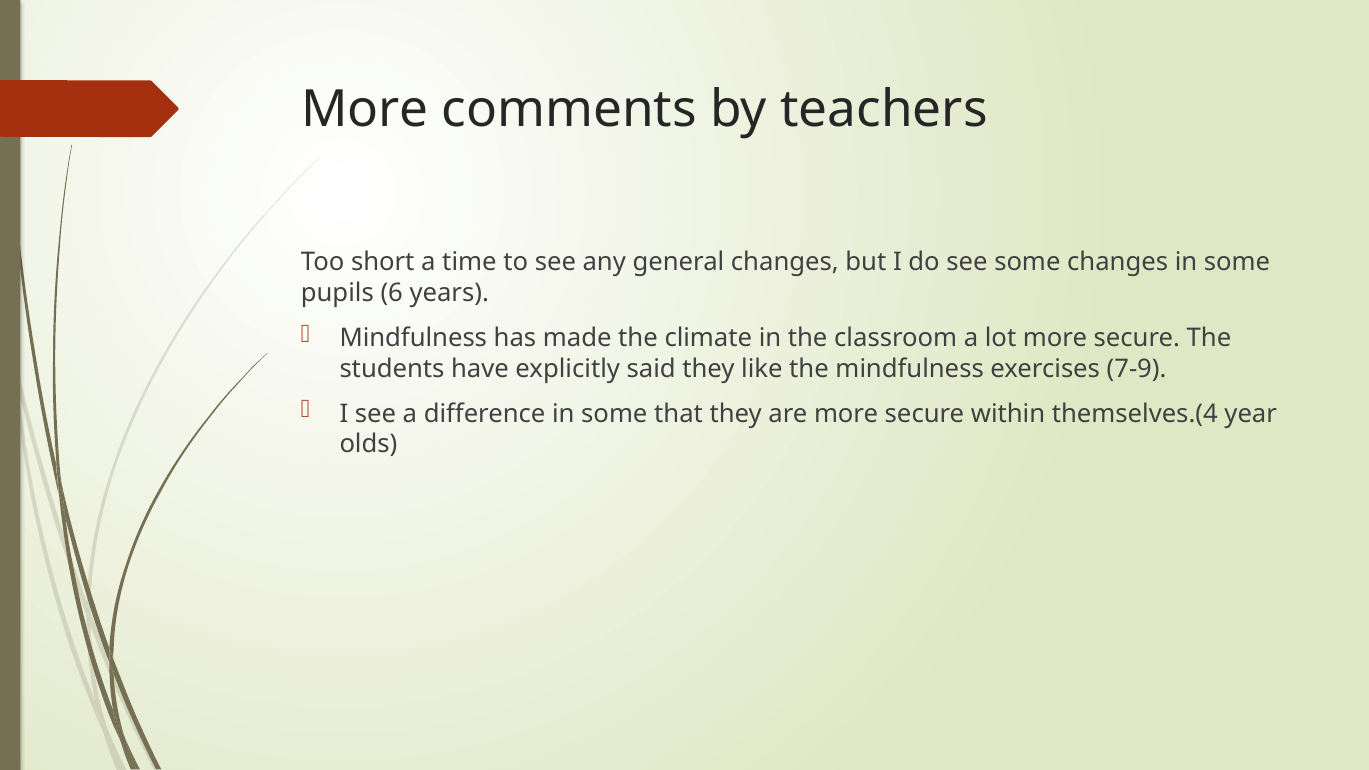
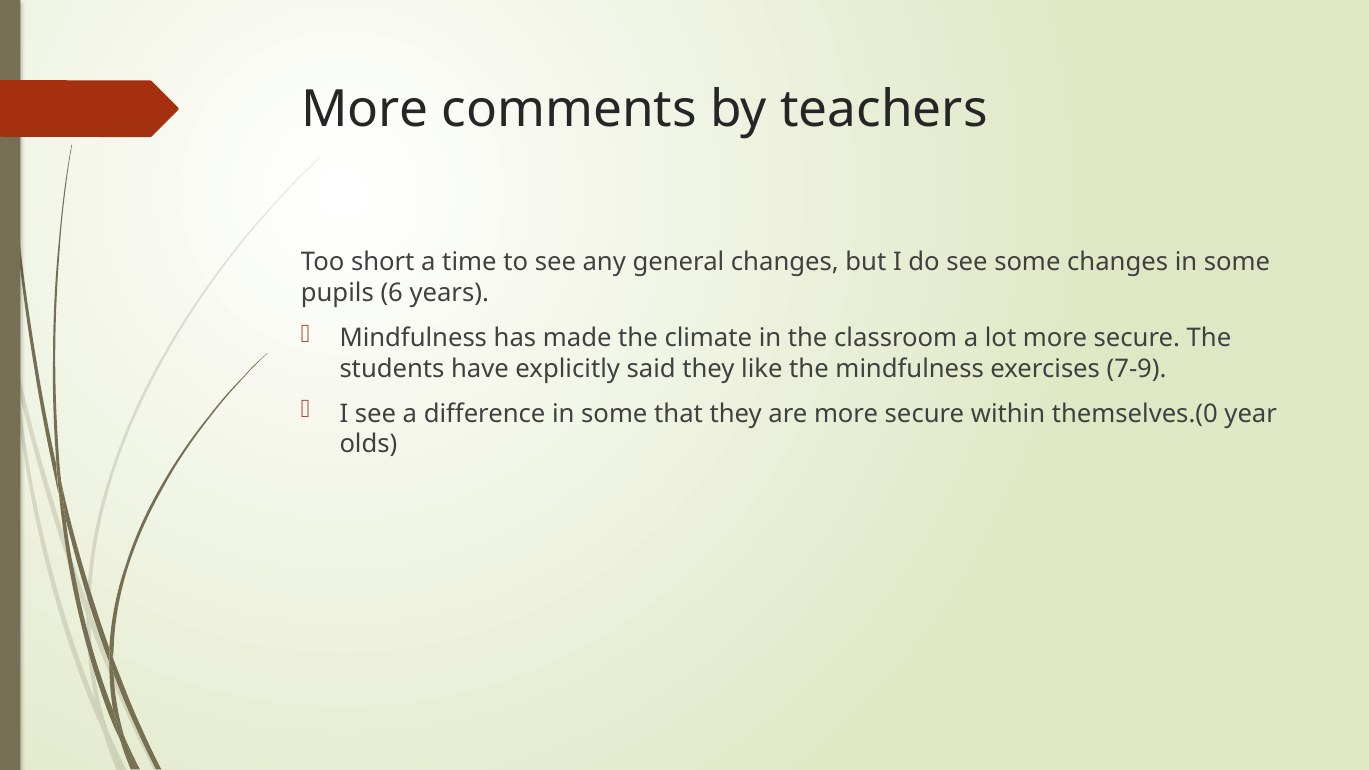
themselves.(4: themselves.(4 -> themselves.(0 (1135, 414)
